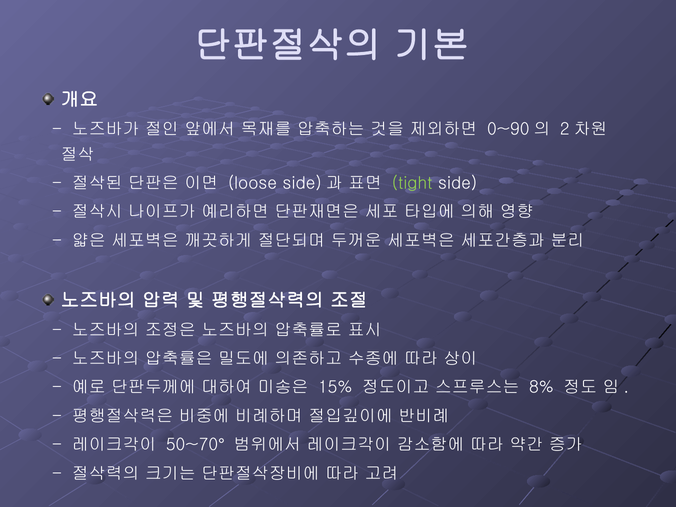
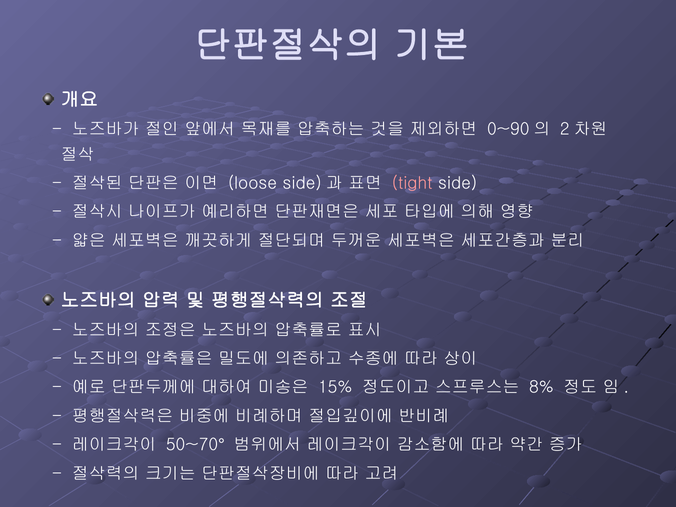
tight colour: light green -> pink (412, 183)
